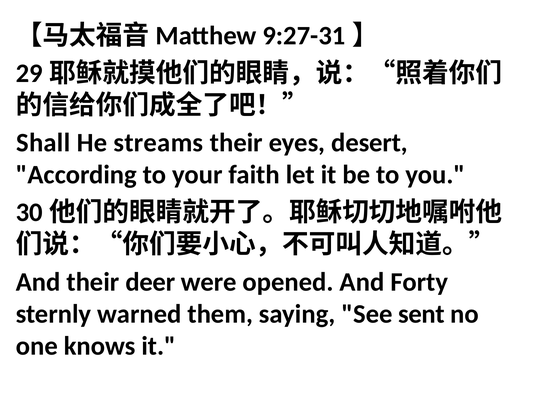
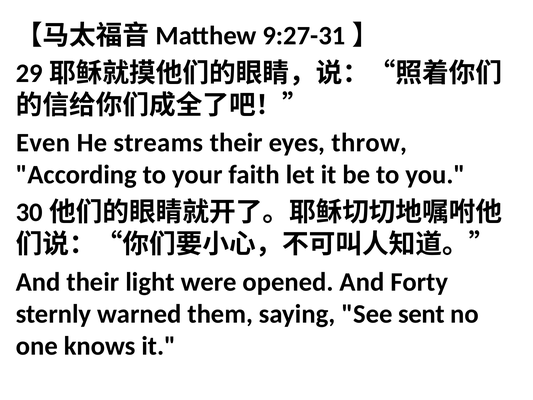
Shall: Shall -> Even (43, 143)
desert: desert -> throw (369, 143)
deer: deer -> light (150, 282)
